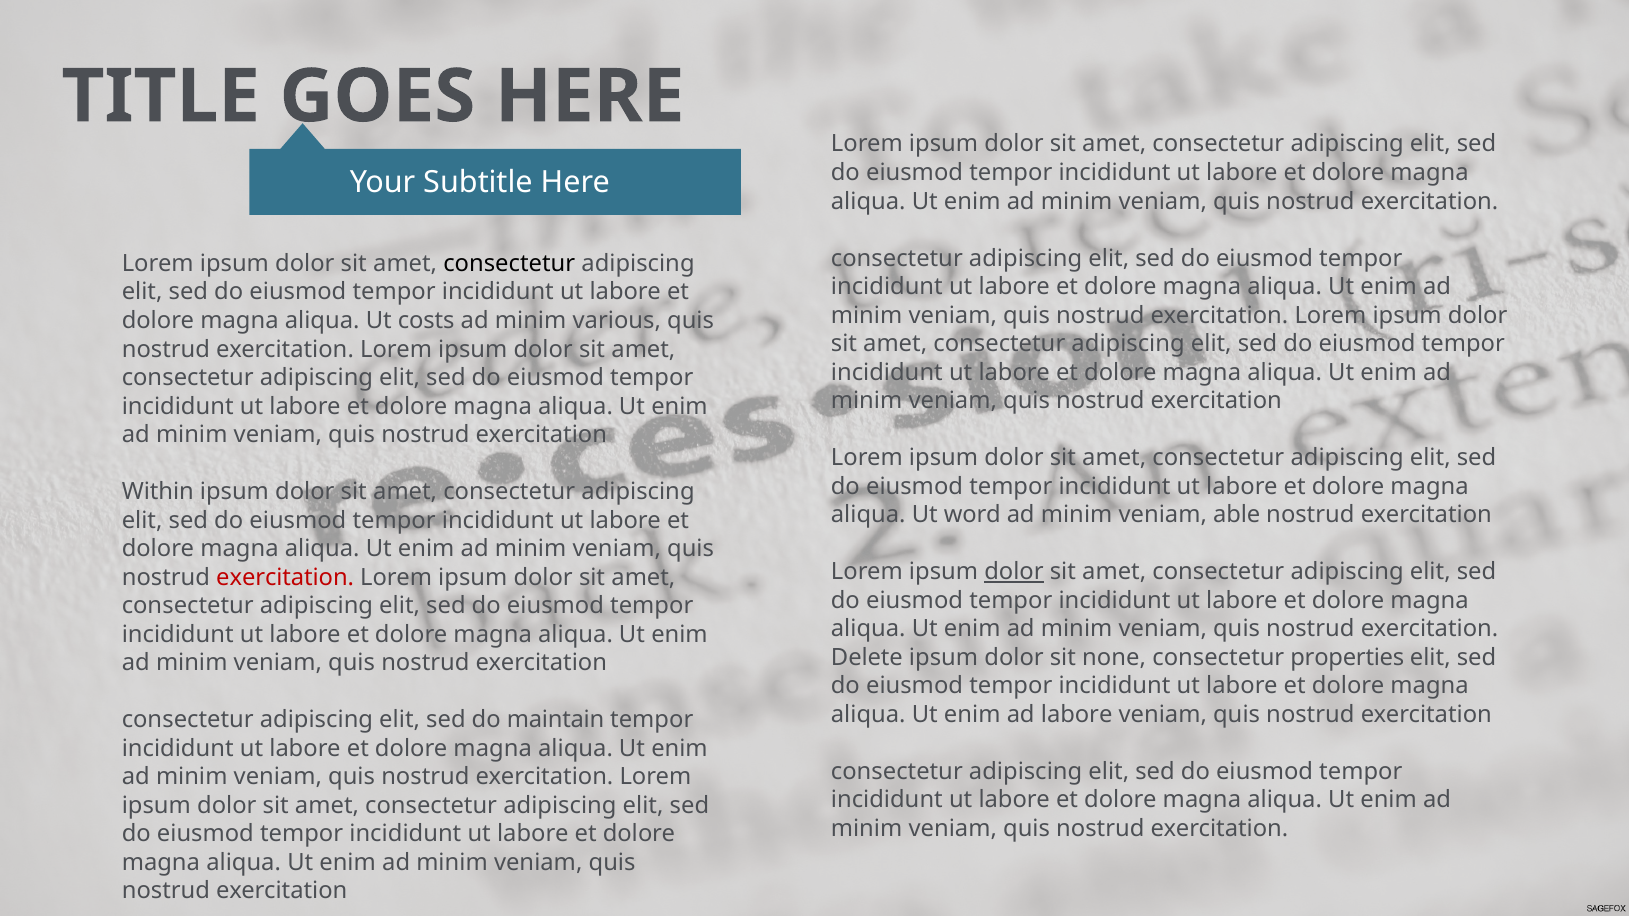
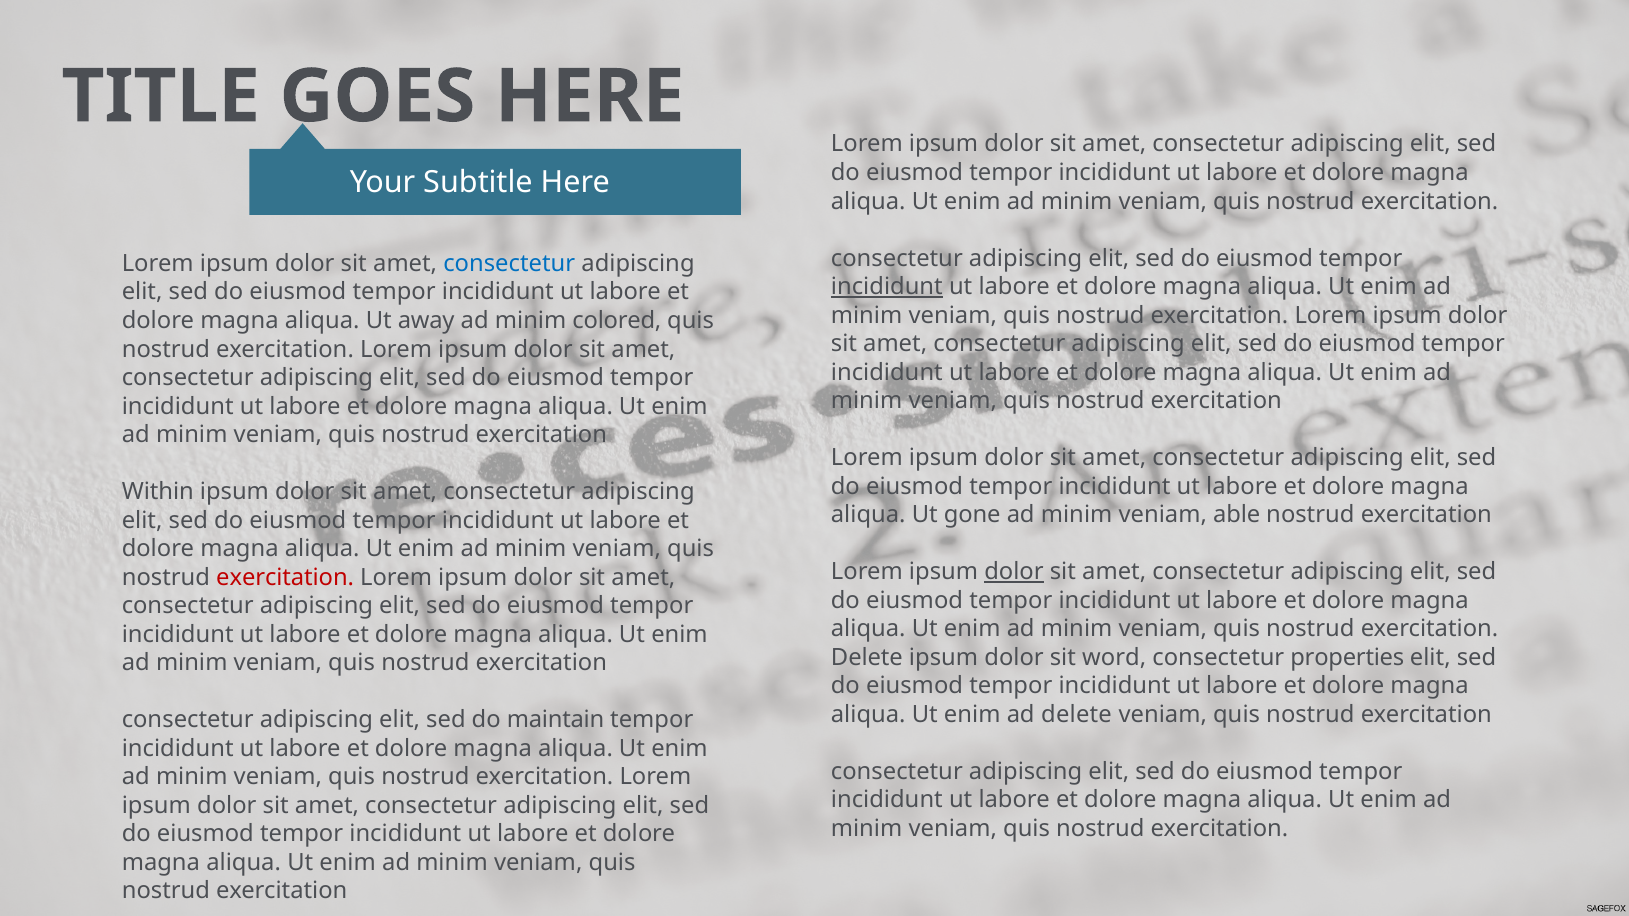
consectetur colour: black -> blue (509, 264)
incididunt underline: none -> present (887, 287)
costs: costs -> away (426, 321)
various: various -> colored (617, 321)
word: word -> gone (972, 515)
none: none -> word (1114, 658)
ad labore: labore -> delete (1077, 715)
